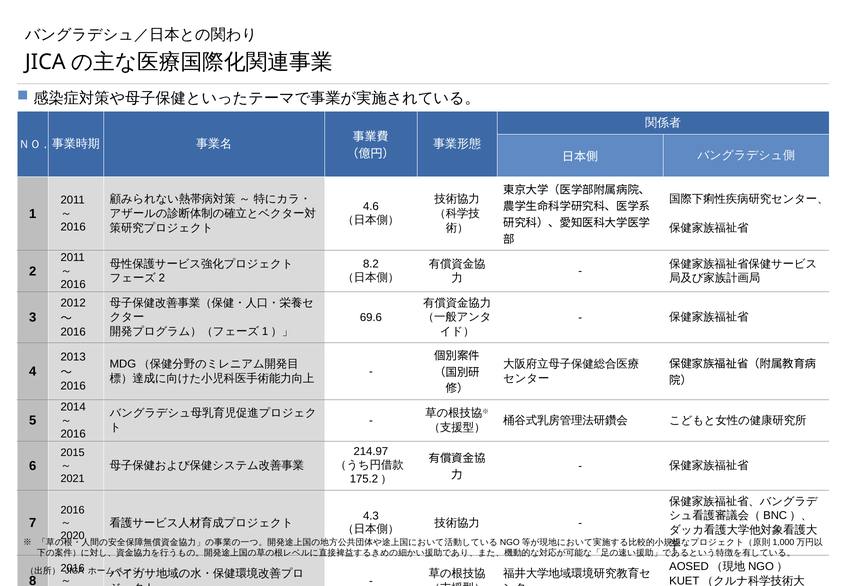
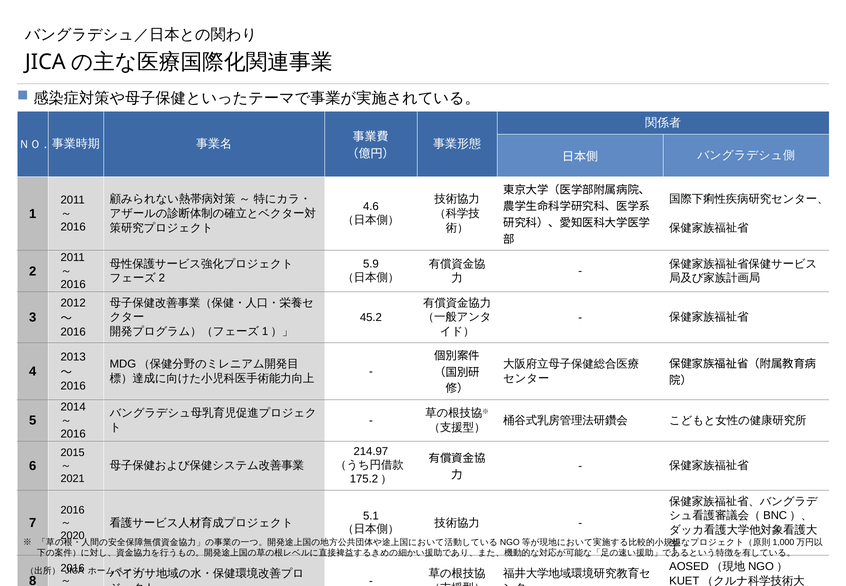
8.2: 8.2 -> 5.9 (371, 264)
69.6: 69.6 -> 45.2 (371, 317)
4.3: 4.3 -> 5.1 (371, 516)
